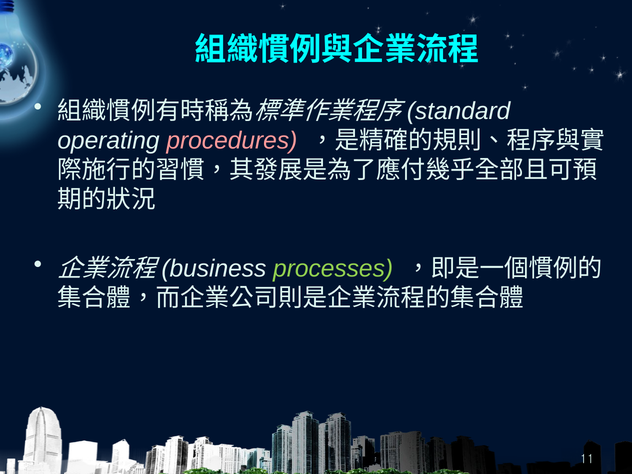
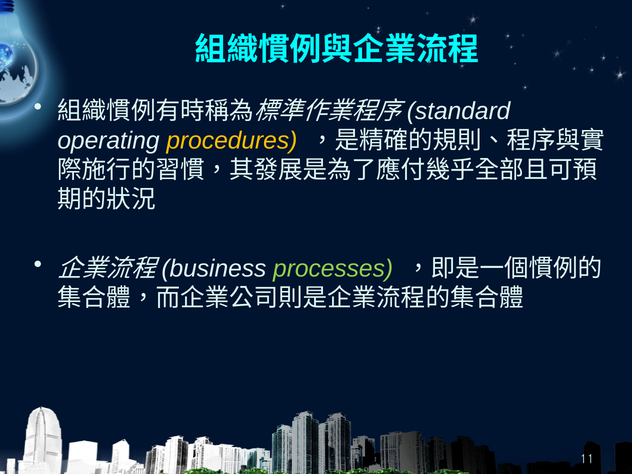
procedures colour: pink -> yellow (232, 141)
